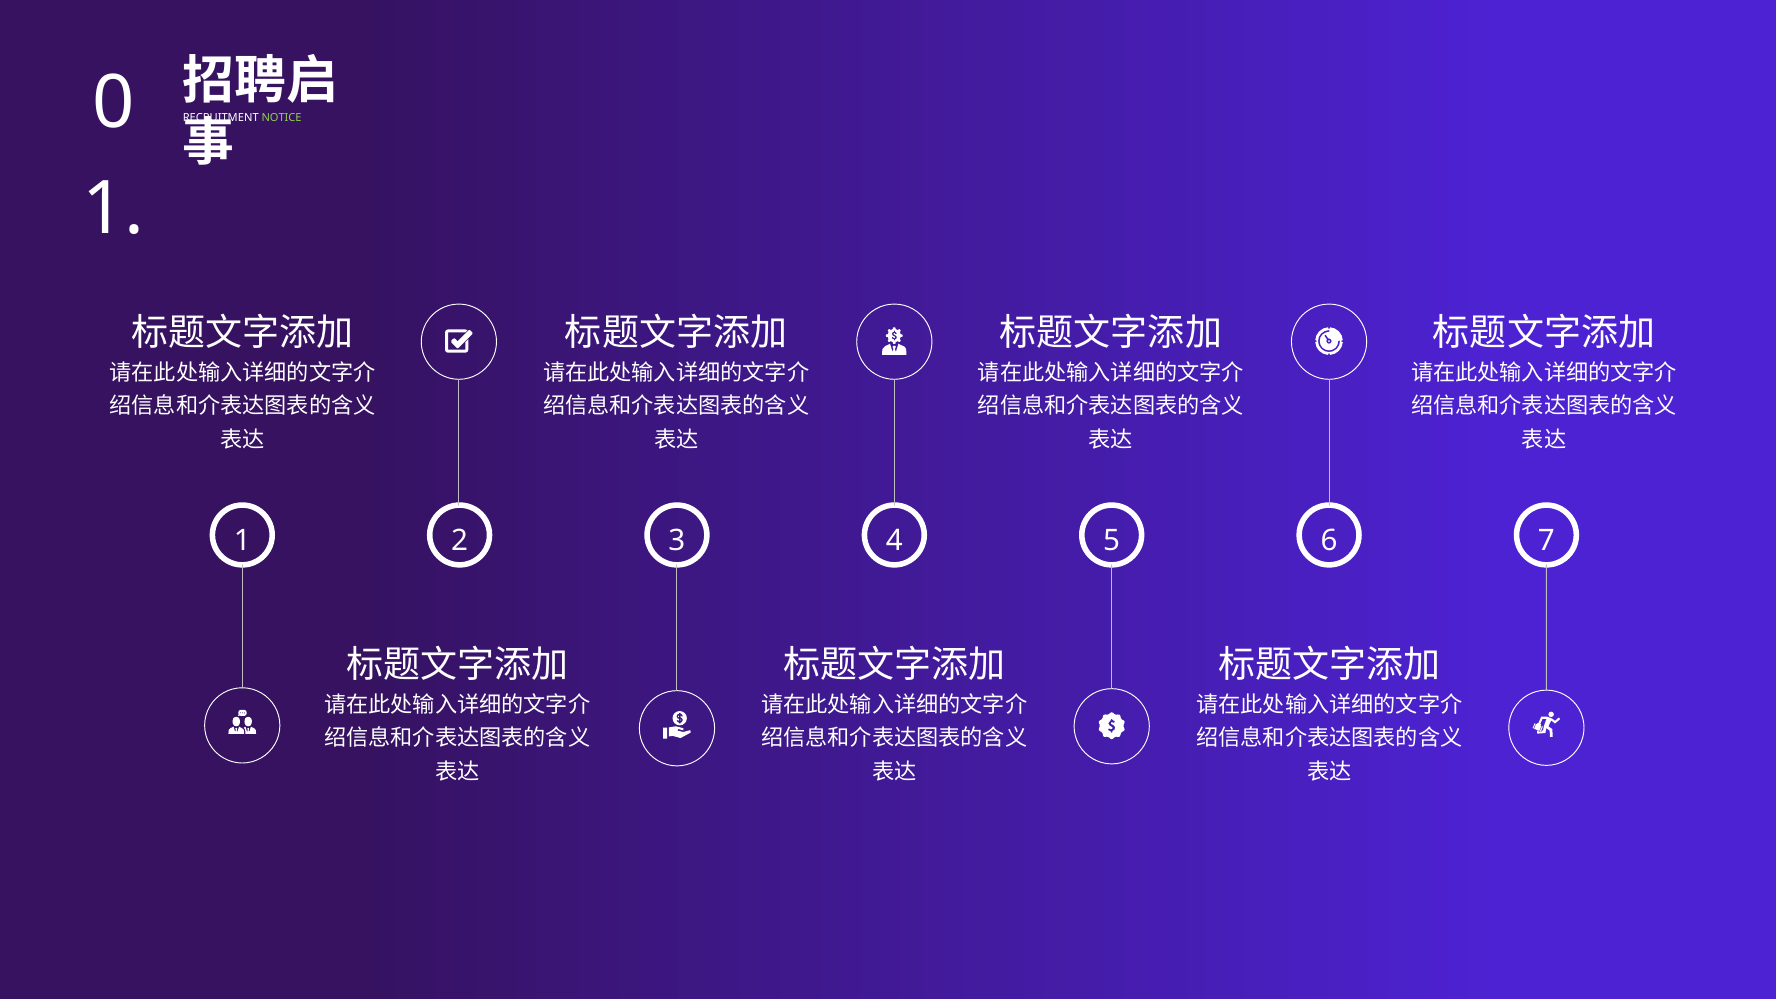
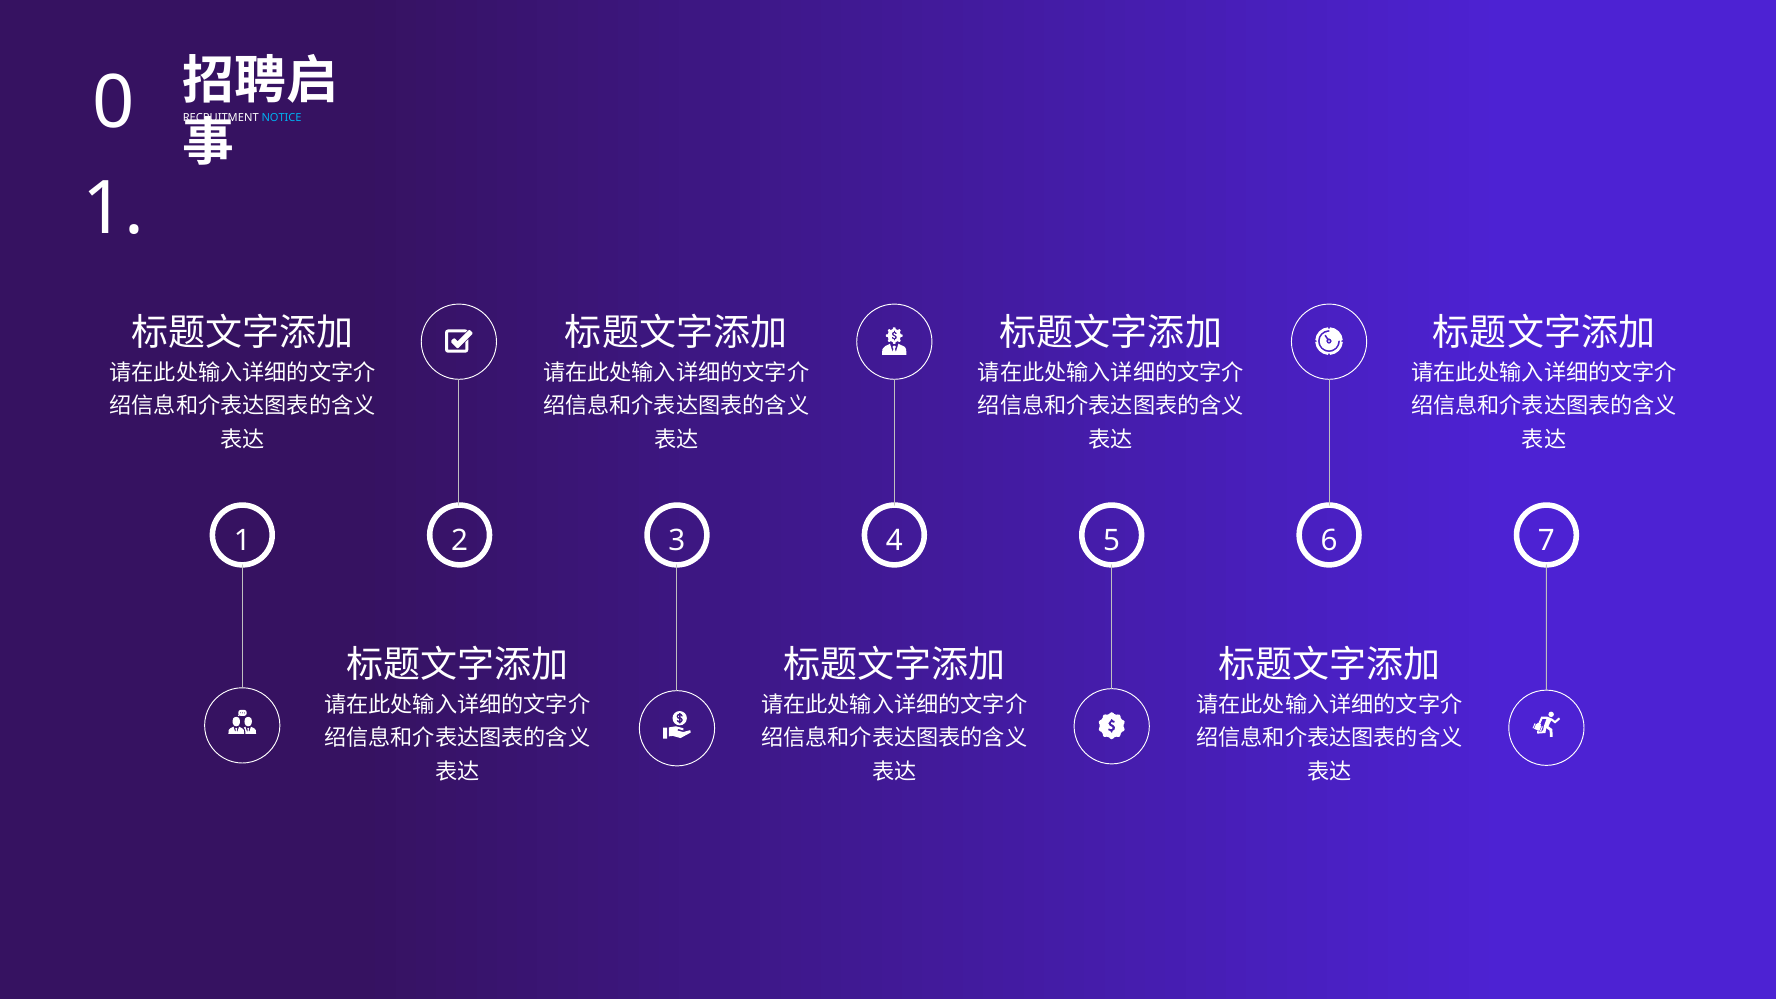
NOTICE colour: light green -> light blue (282, 118)
